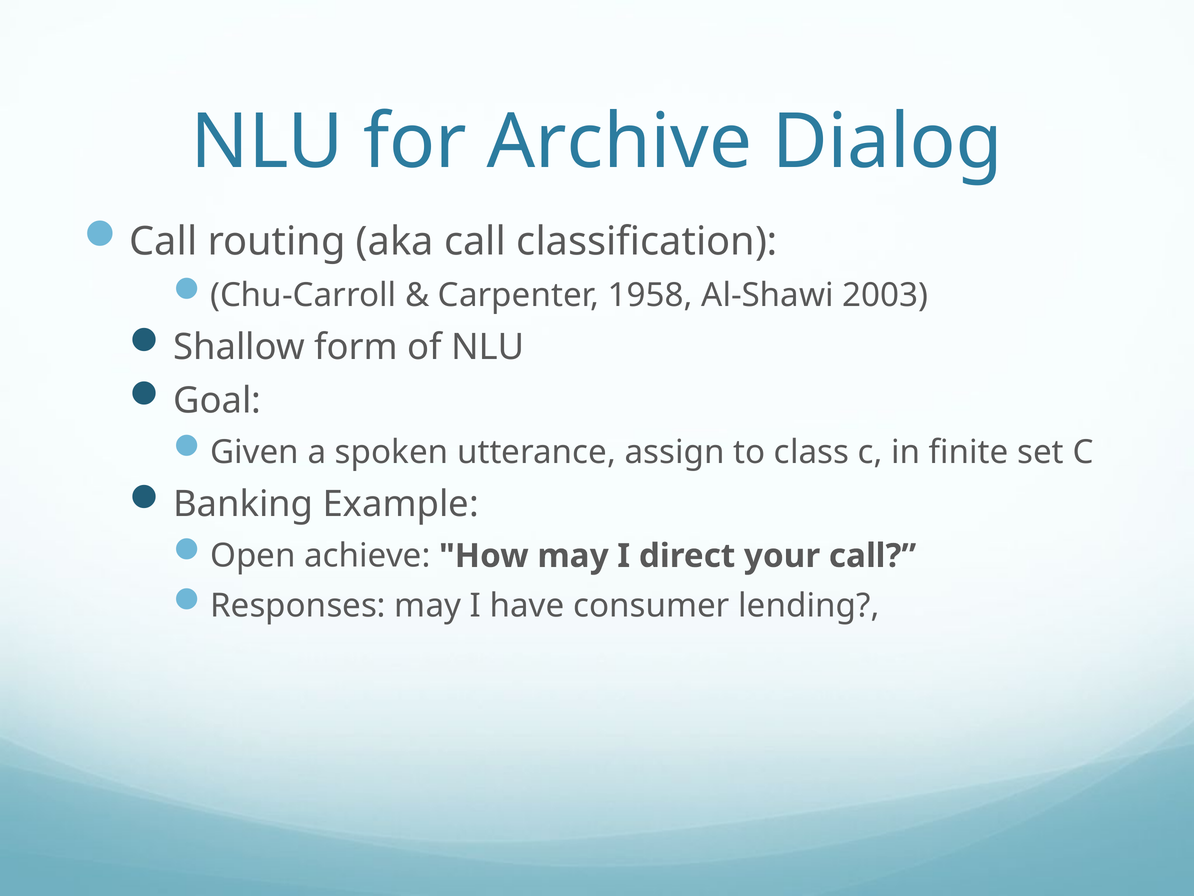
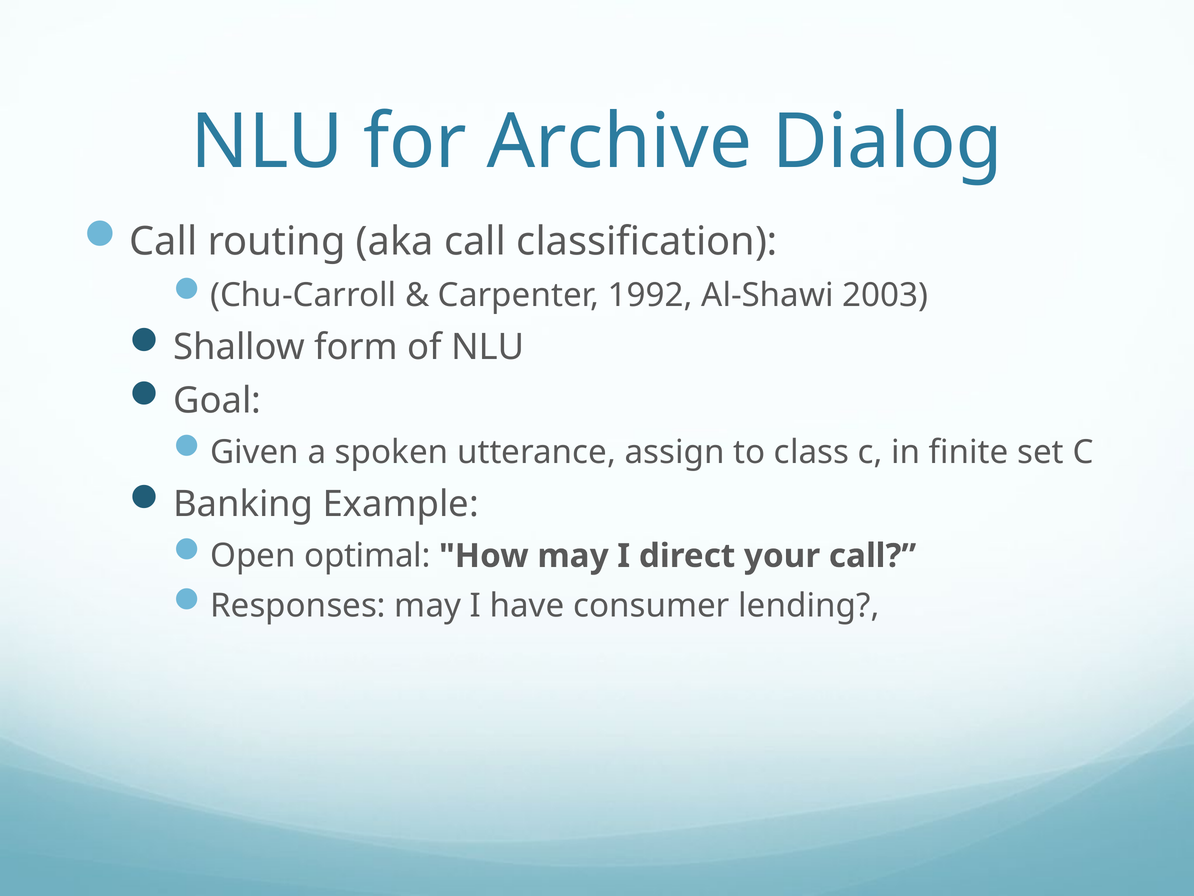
1958: 1958 -> 1992 (650, 295)
achieve: achieve -> optimal (367, 556)
